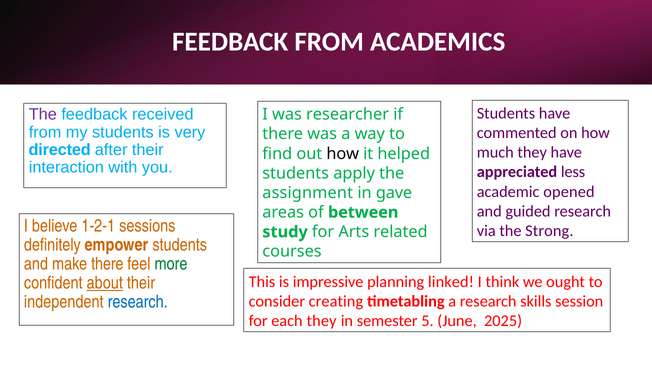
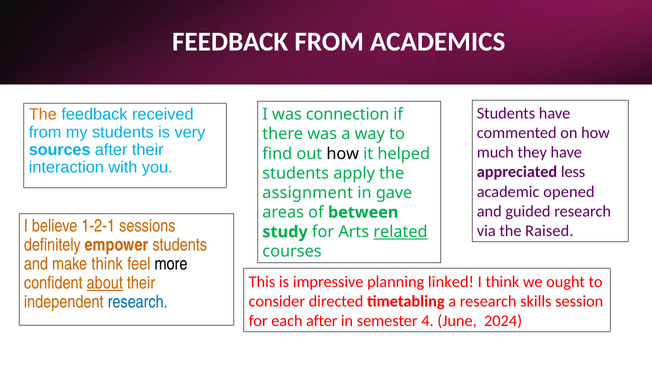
The colour: purple -> orange (43, 115)
researcher: researcher -> connection (348, 114)
directed: directed -> sources (60, 150)
Strong: Strong -> Raised (549, 231)
related underline: none -> present (400, 232)
make there: there -> think (107, 264)
more colour: green -> black (171, 264)
creating: creating -> directed (336, 301)
each they: they -> after (322, 321)
5: 5 -> 4 (427, 321)
2025: 2025 -> 2024 (503, 321)
